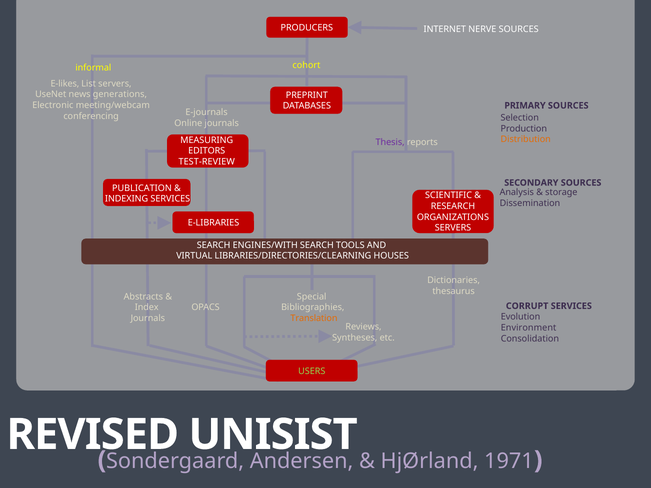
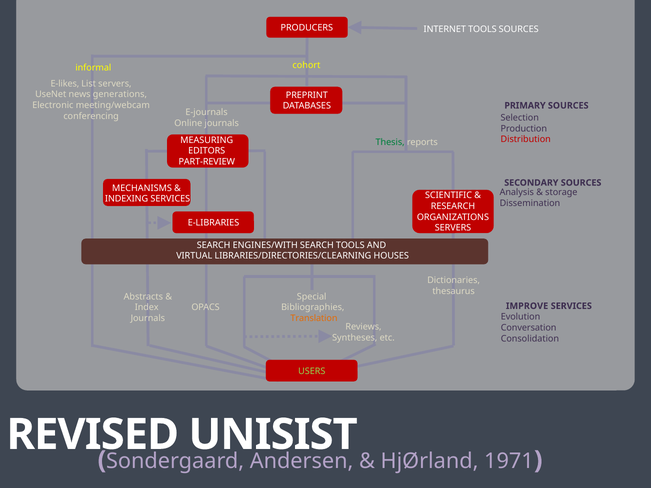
INTERNET NERVE: NERVE -> TOOLS (482, 29)
Distribution colour: orange -> red (526, 139)
Thesis colour: purple -> green (390, 143)
TEST-REVIEW: TEST-REVIEW -> PART-REVIEW (207, 162)
PUBLICATION: PUBLICATION -> MECHANISMS (142, 188)
CORRUPT: CORRUPT -> IMPROVE (527, 306)
Environment: Environment -> Conversation (529, 328)
